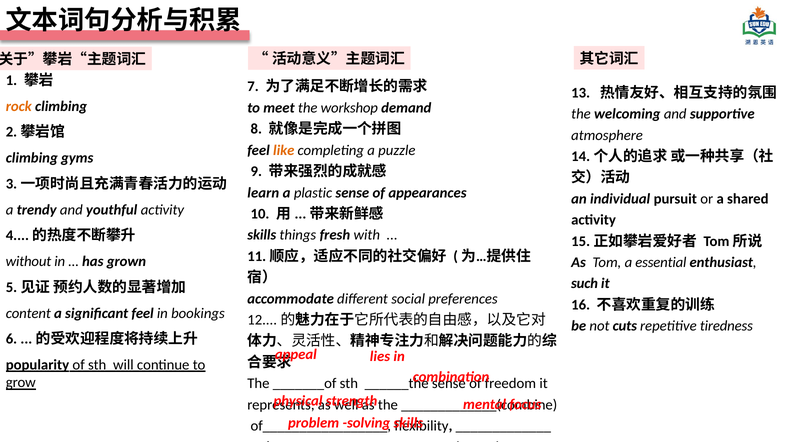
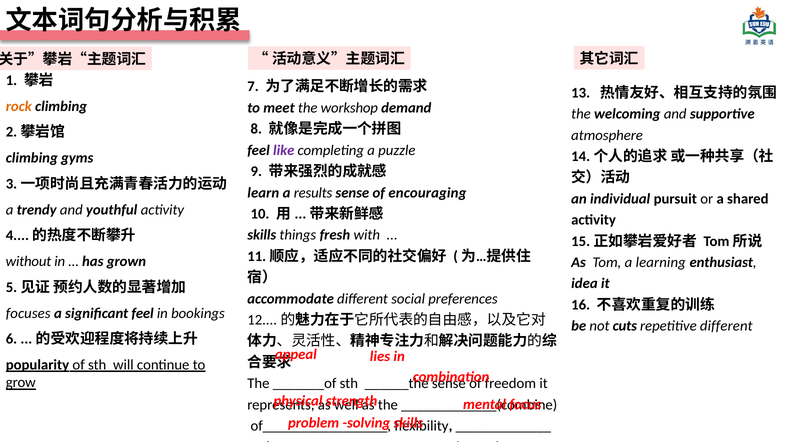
like colour: orange -> purple (284, 150)
plastic: plastic -> results (313, 193)
appearances: appearances -> encouraging (427, 193)
essential: essential -> learning (661, 262)
such: such -> idea (584, 284)
content: content -> focuses (28, 313)
repetitive tiredness: tiredness -> different (726, 326)
